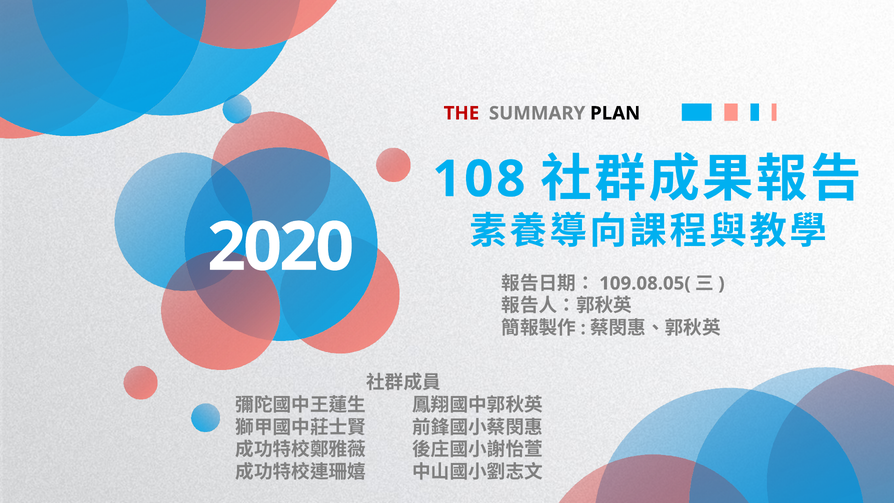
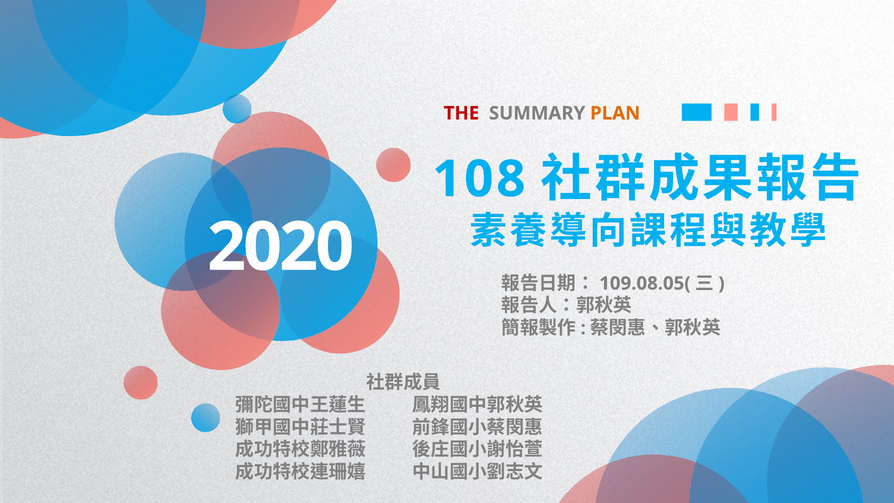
PLAN colour: black -> orange (615, 113)
